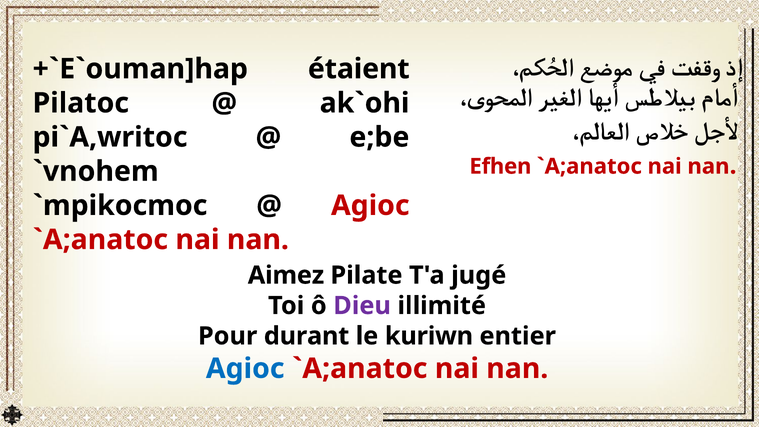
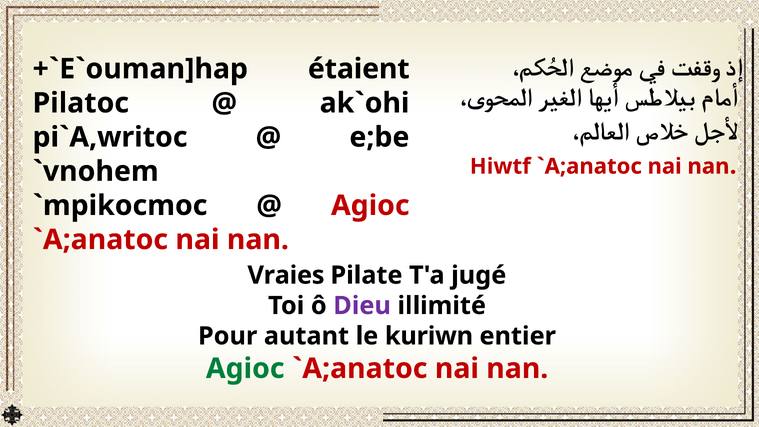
Efhen: Efhen -> Hiwtf (500, 166)
Aimez: Aimez -> Vraies (286, 275)
durant: durant -> autant (306, 336)
Agioc colour: blue -> green (245, 368)
